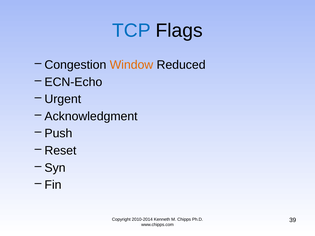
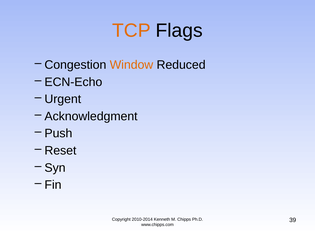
TCP colour: blue -> orange (131, 30)
